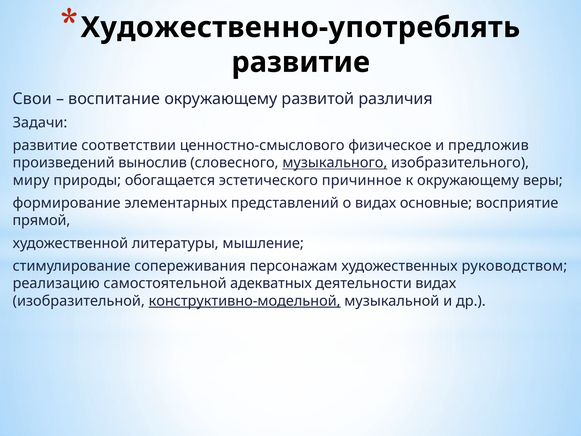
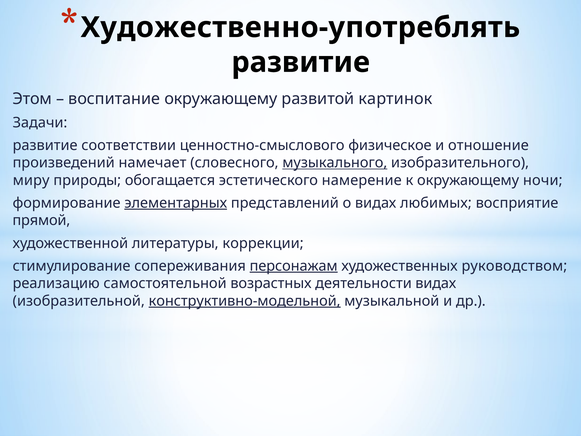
Свои: Свои -> Этом (32, 99)
различия: различия -> картинок (396, 99)
предложив: предложив -> отношение (488, 145)
вынослив: вынослив -> намечает (152, 163)
причинное: причинное -> намерение (362, 180)
веры: веры -> ночи (543, 180)
элементарных underline: none -> present (176, 203)
основные: основные -> любимых (436, 203)
мышление: мышление -> коррекции (263, 243)
персонажам underline: none -> present (294, 266)
адекватных: адекватных -> возрастных (271, 283)
